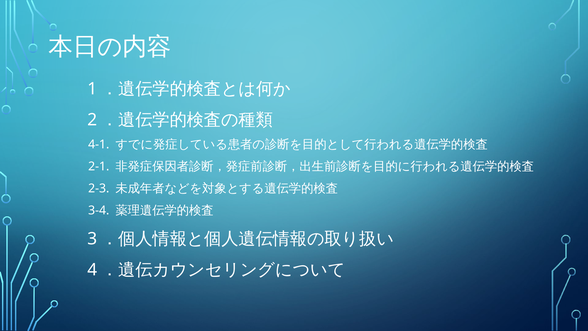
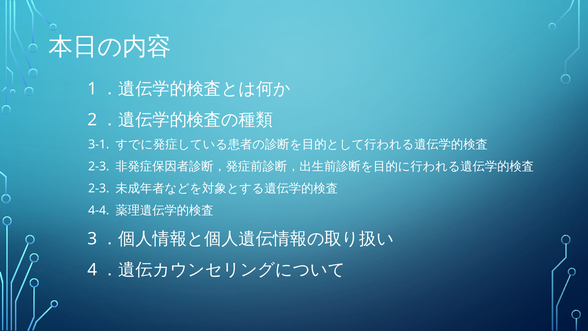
4-1: 4-1 -> 3-1 (99, 144)
2-1: 2-1 -> 2-3 (99, 166)
3-4: 3-4 -> 4-4 (99, 210)
